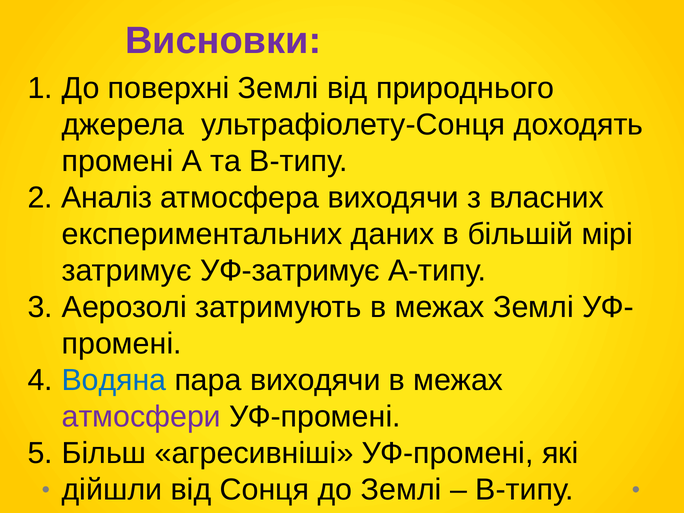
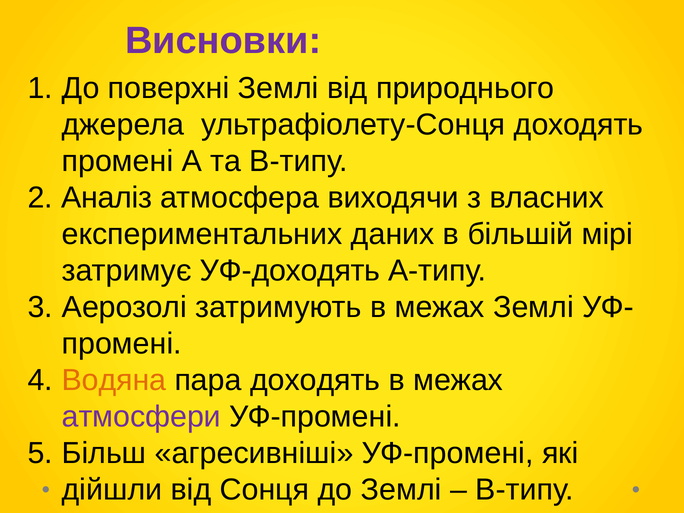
УФ-затримує: УФ-затримує -> УФ-доходять (290, 271)
Водяна colour: blue -> orange (114, 380)
пара виходячи: виходячи -> доходять (315, 380)
